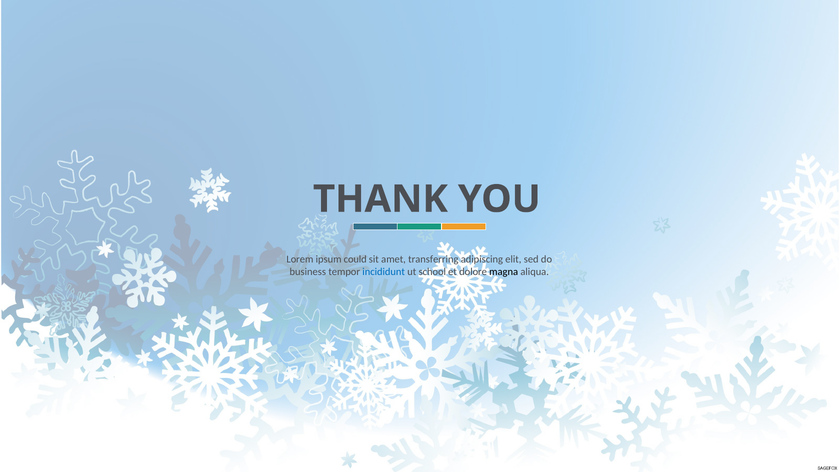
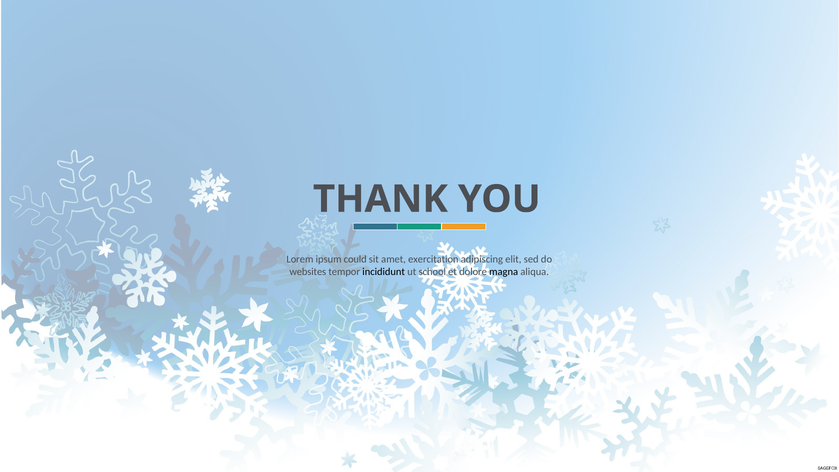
transferring: transferring -> exercitation (433, 259)
business: business -> websites (308, 272)
incididunt colour: blue -> black (384, 272)
